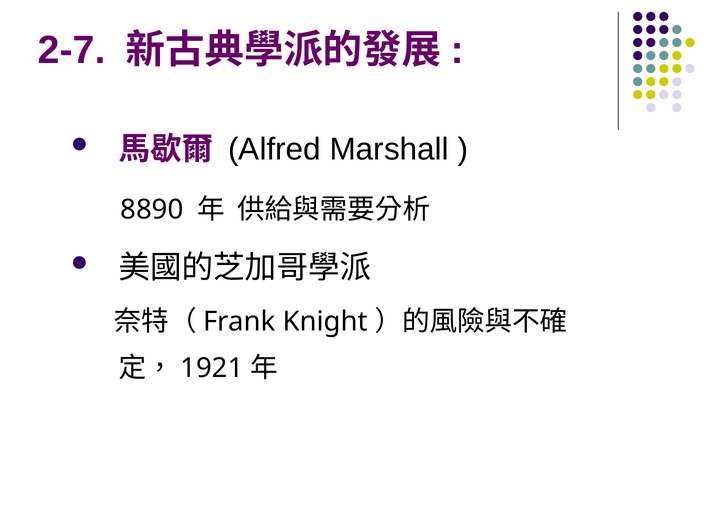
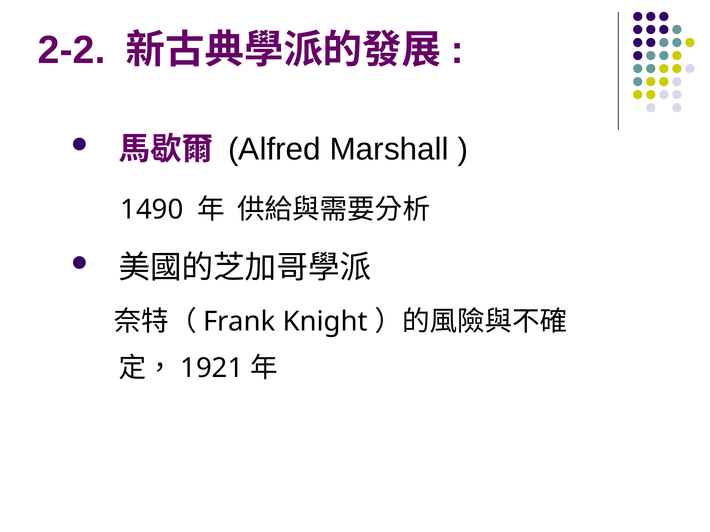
2-7: 2-7 -> 2-2 (72, 50)
8890: 8890 -> 1490 (152, 210)
